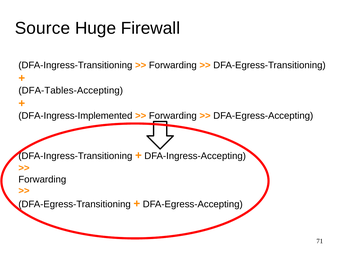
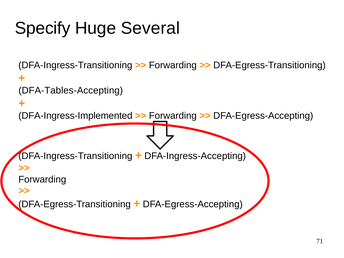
Source: Source -> Specify (43, 28)
Firewall: Firewall -> Several (150, 28)
